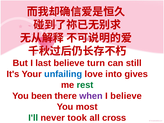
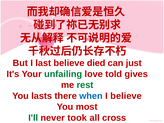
turn: turn -> died (96, 63)
still: still -> just (134, 63)
unfailing colour: blue -> green (63, 74)
into: into -> told (114, 74)
been: been -> lasts (42, 96)
when colour: purple -> blue (91, 96)
